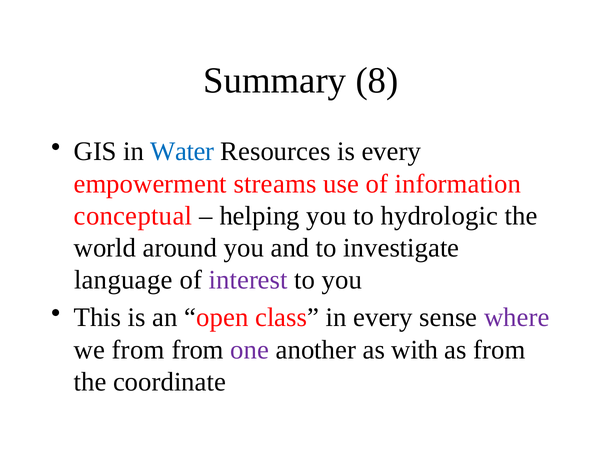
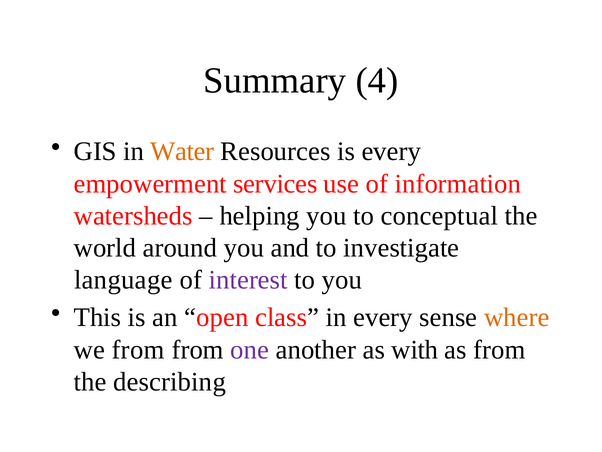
8: 8 -> 4 (377, 80)
Water colour: blue -> orange (182, 151)
streams: streams -> services (275, 183)
conceptual: conceptual -> watersheds (133, 216)
hydrologic: hydrologic -> conceptual (439, 216)
where colour: purple -> orange (517, 317)
coordinate: coordinate -> describing (169, 382)
